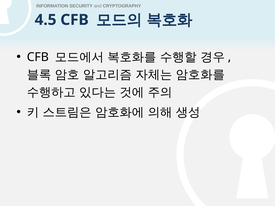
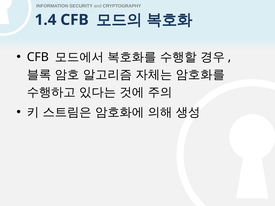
4.5: 4.5 -> 1.4 (46, 20)
